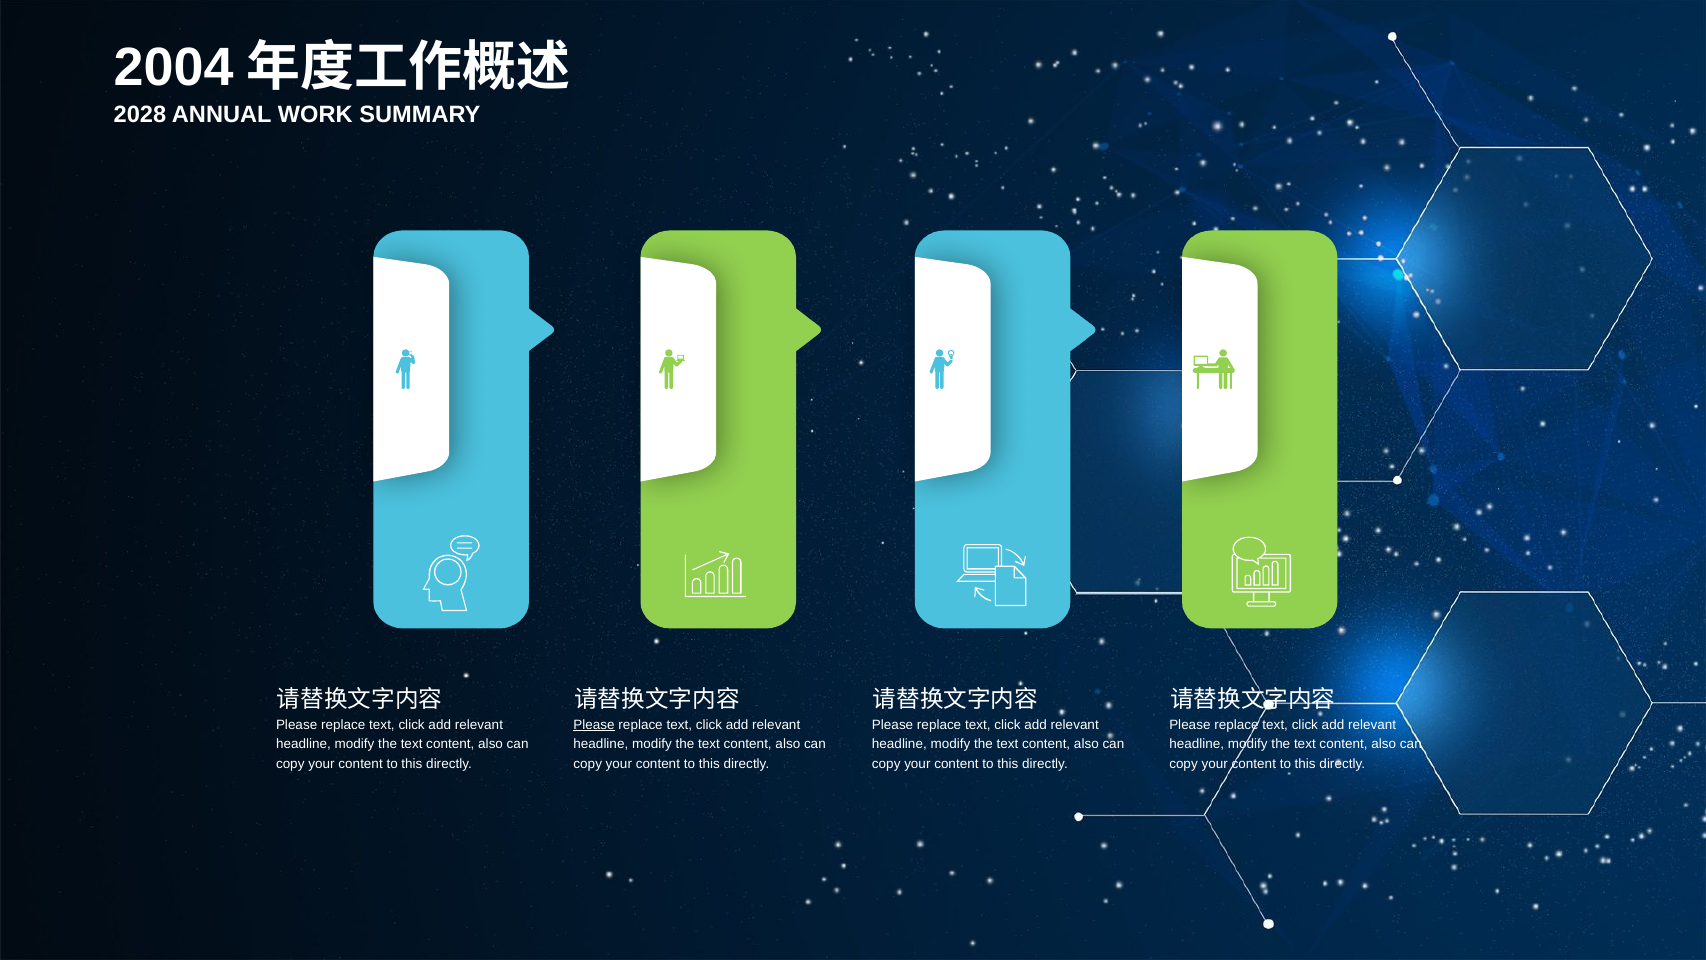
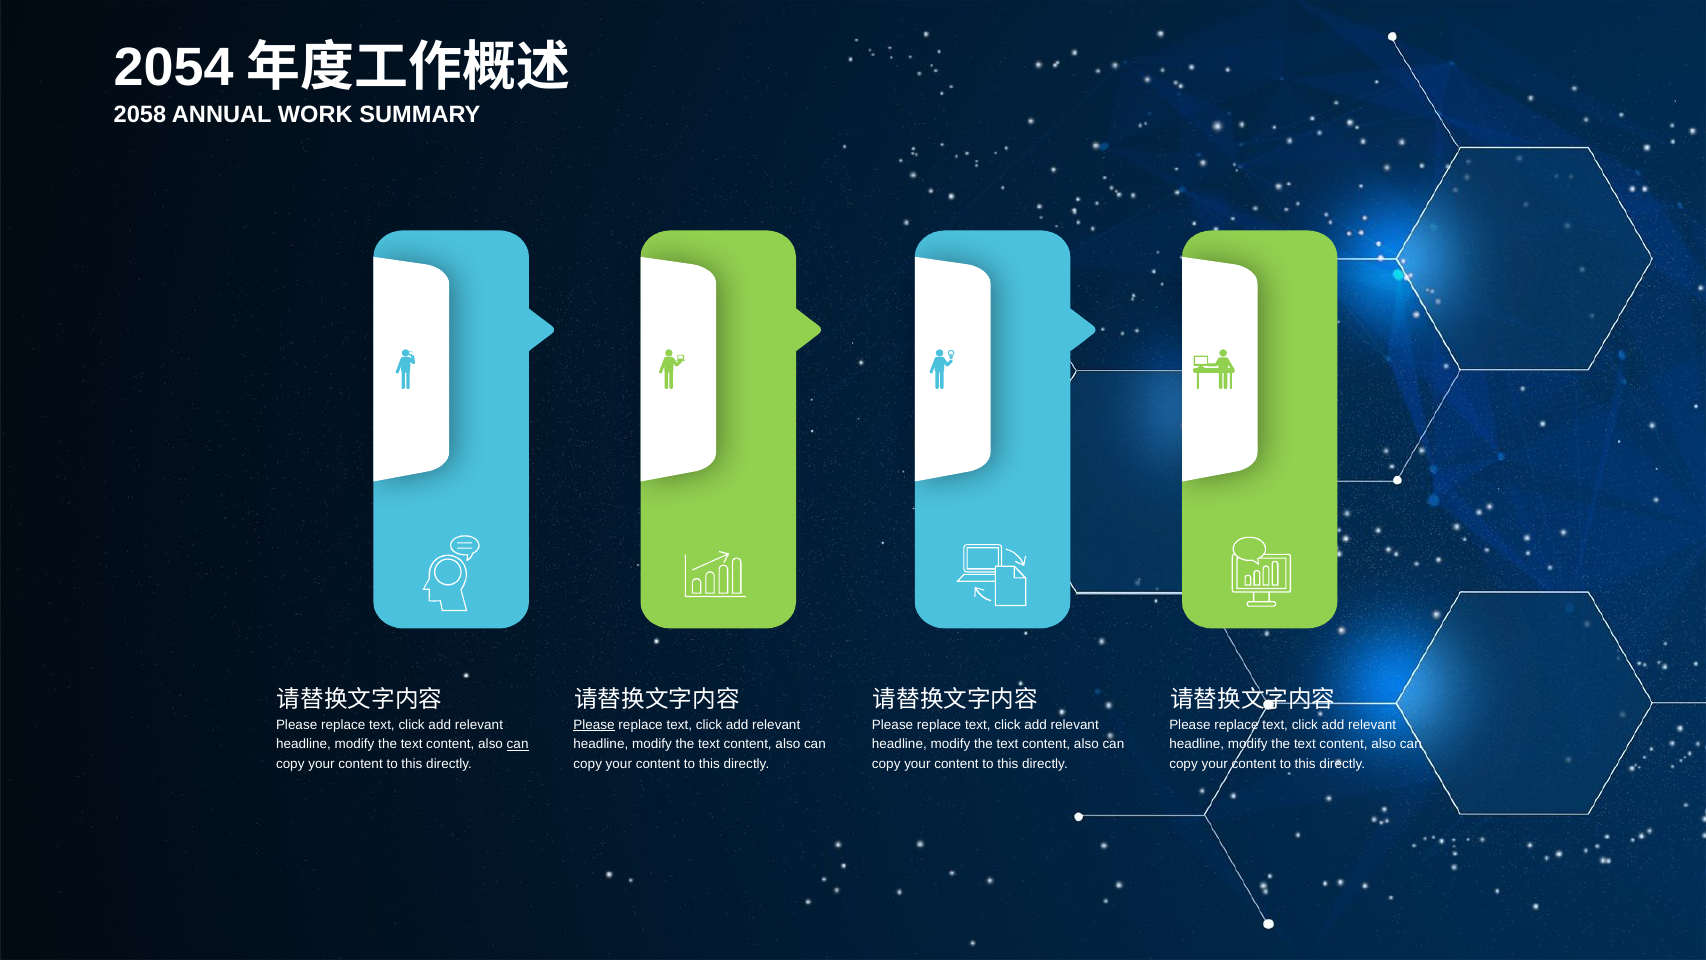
2004: 2004 -> 2054 (174, 67)
2028: 2028 -> 2058 (140, 114)
can underline: none -> present (518, 744)
